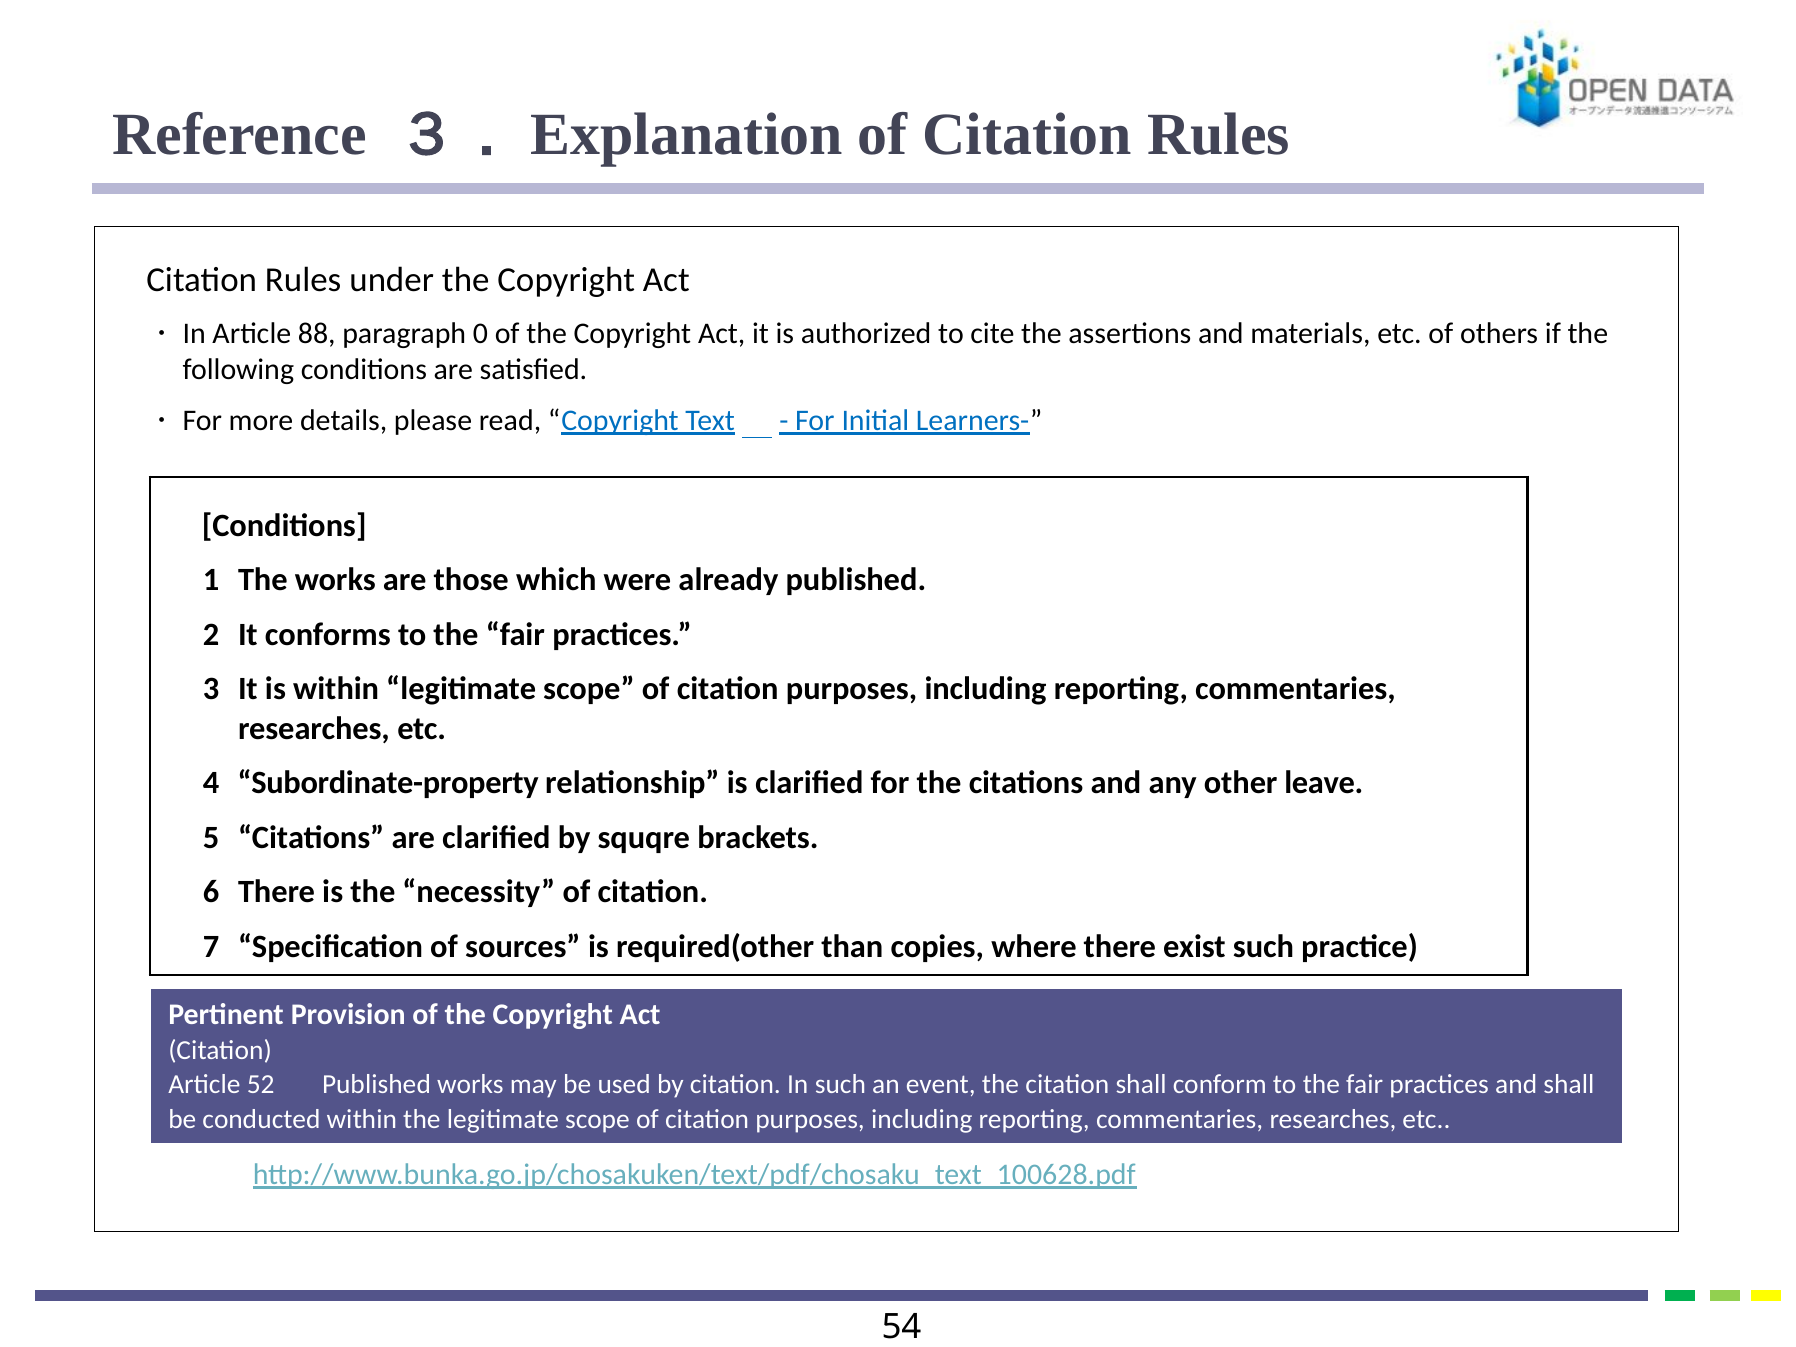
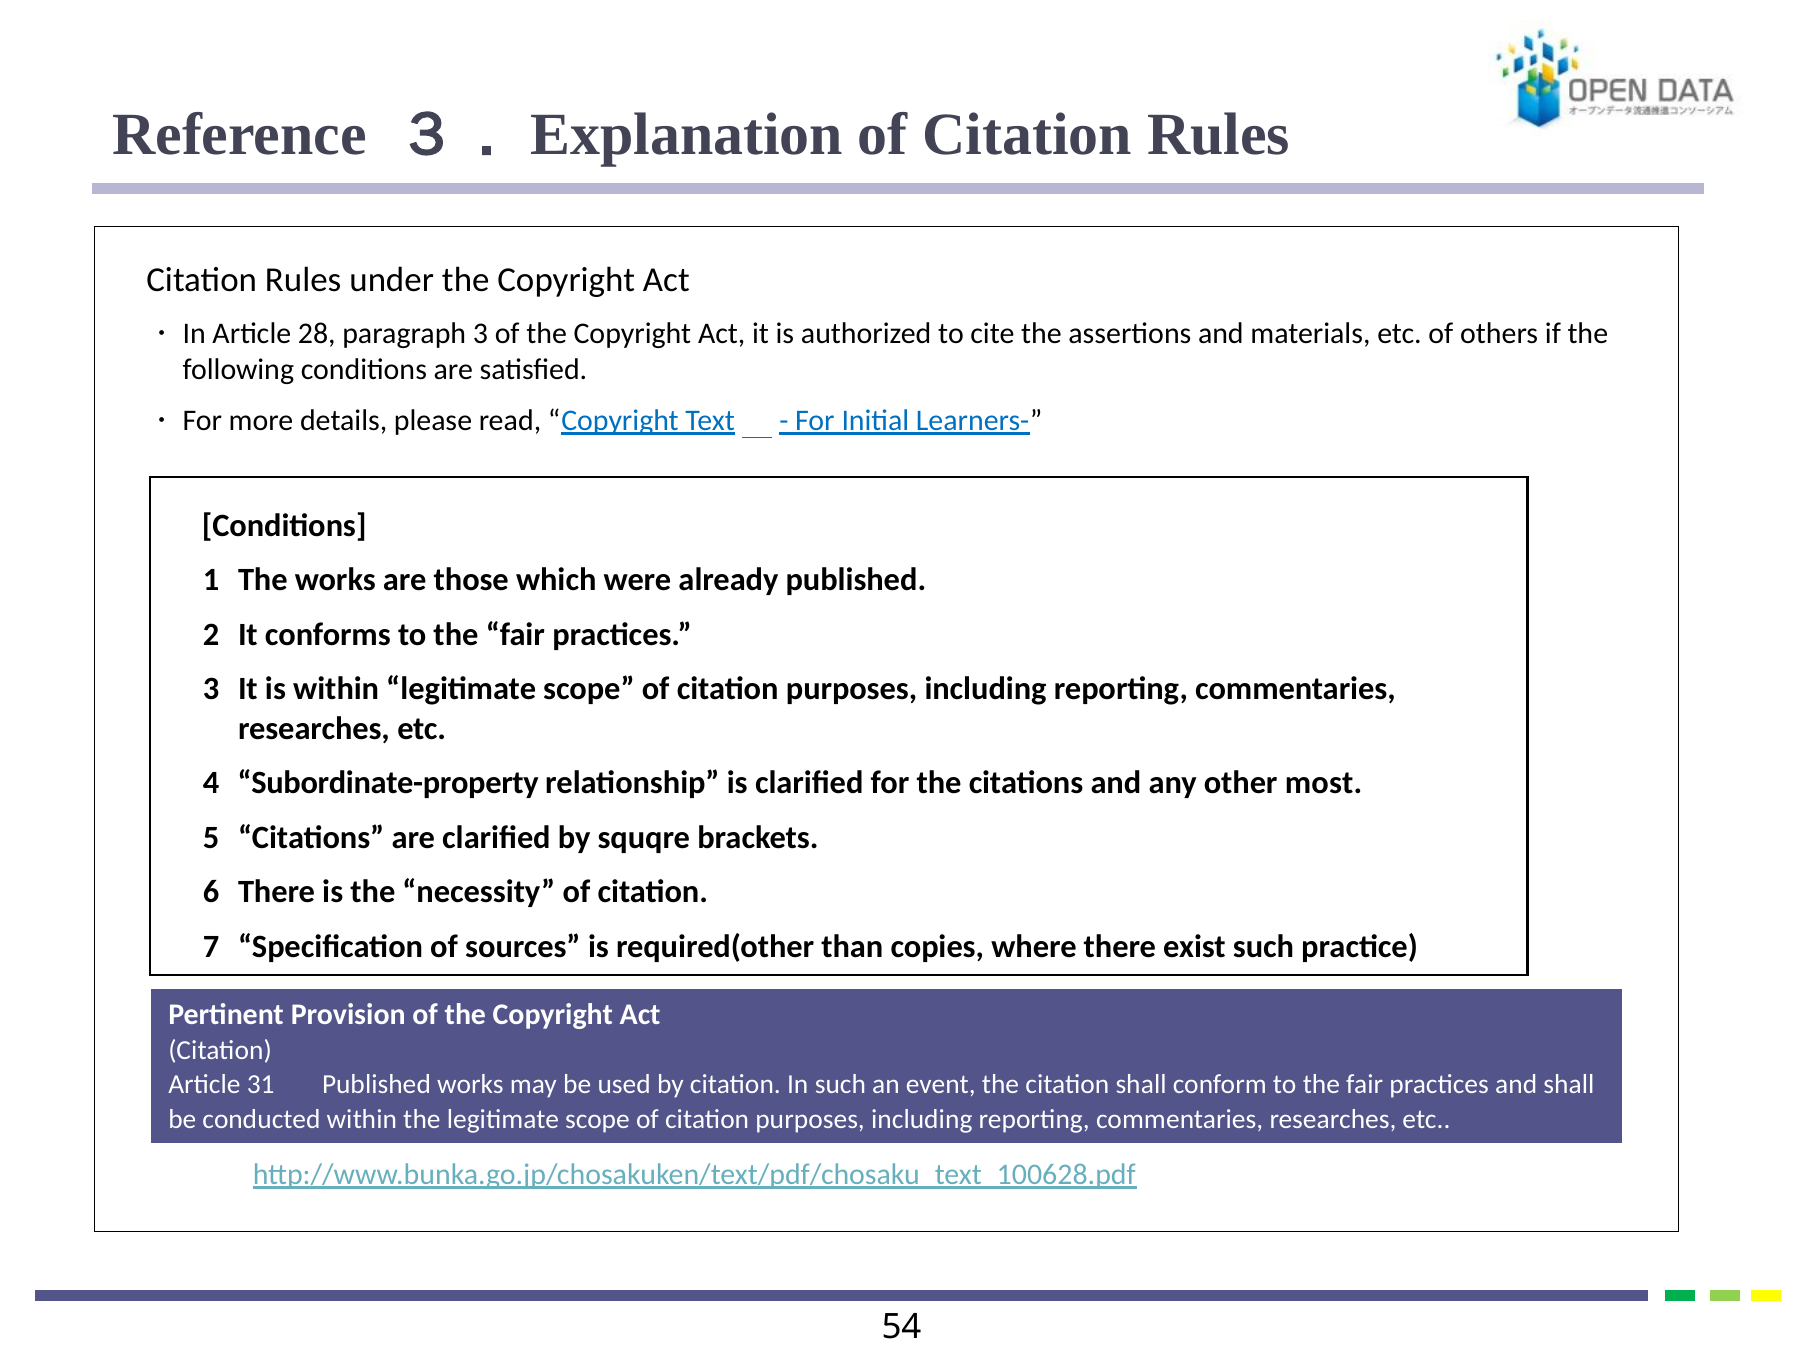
88: 88 -> 28 (317, 333)
paragraph 0: 0 -> 3 (480, 333)
leave: leave -> most (1324, 783)
52: 52 -> 31 (261, 1085)
